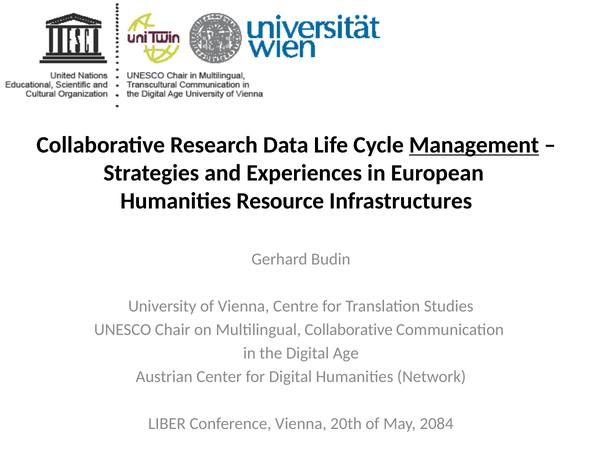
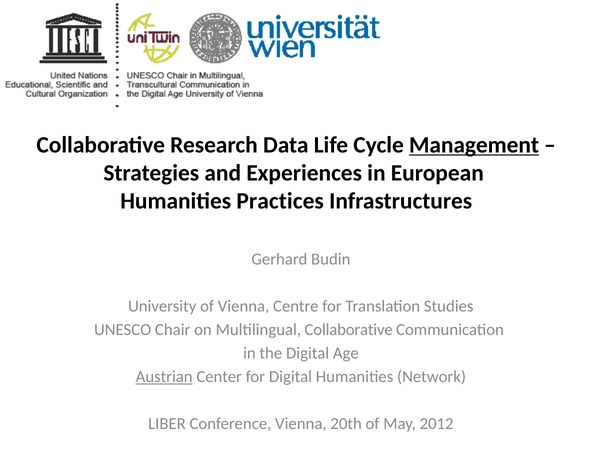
Resource: Resource -> Practices (280, 201)
Austrian underline: none -> present (164, 376)
2084: 2084 -> 2012 (437, 423)
